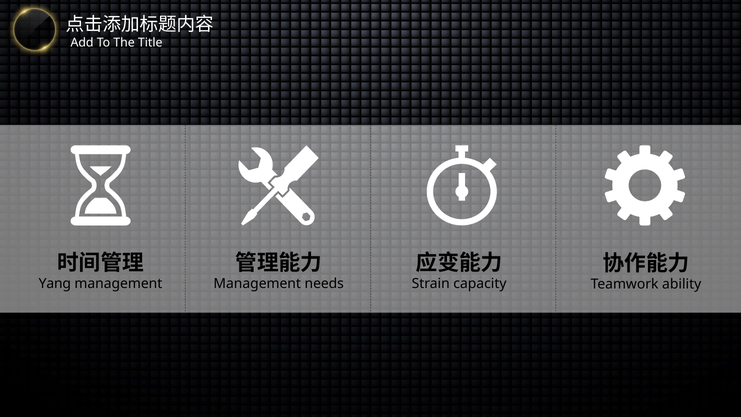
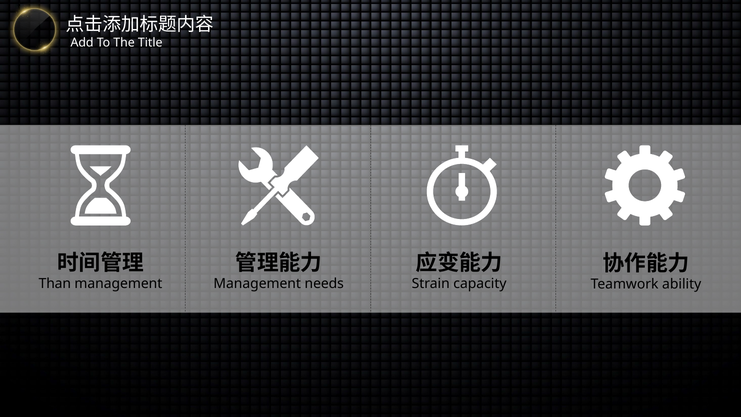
Yang: Yang -> Than (55, 284)
